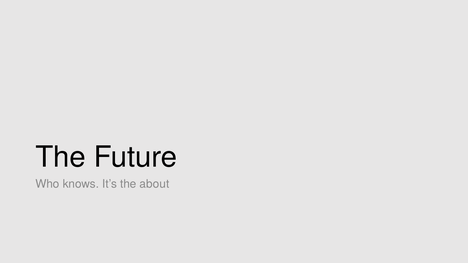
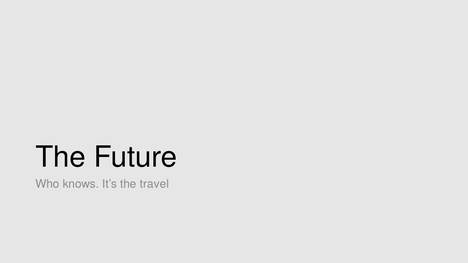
about: about -> travel (154, 184)
